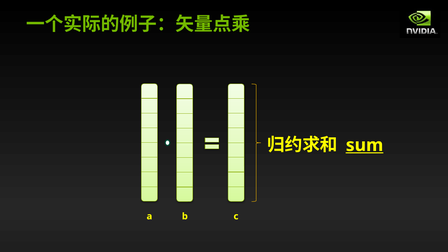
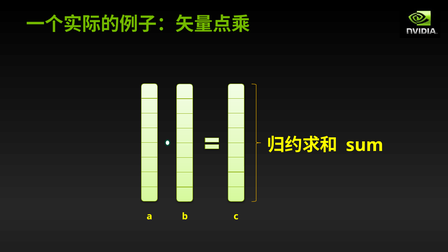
sum underline: present -> none (365, 145)
